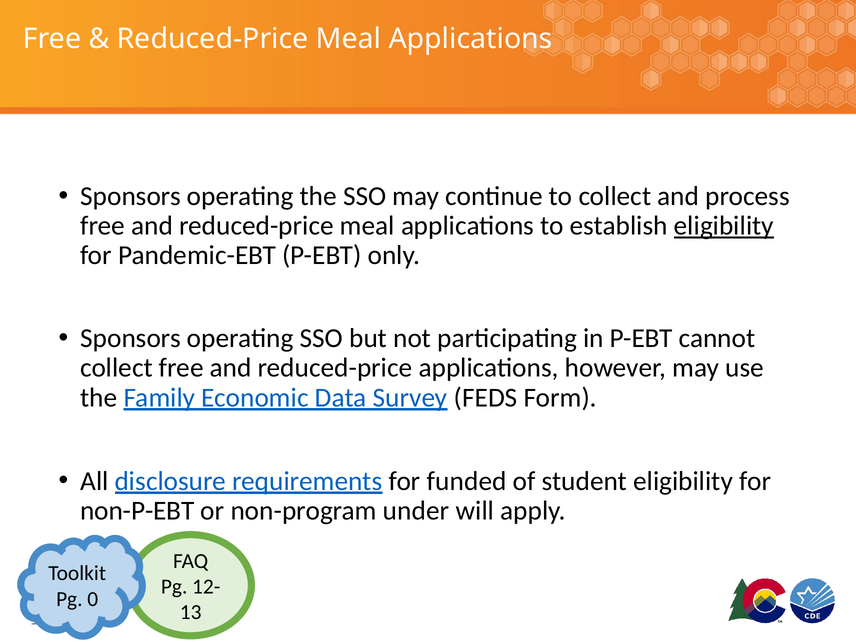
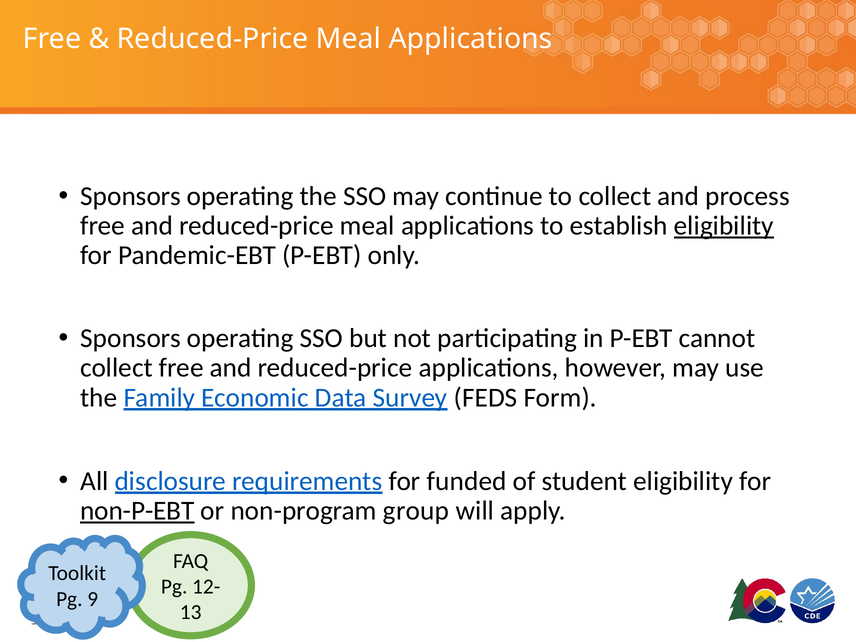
non-P-EBT underline: none -> present (137, 511)
under: under -> group (416, 511)
0: 0 -> 9 (93, 599)
